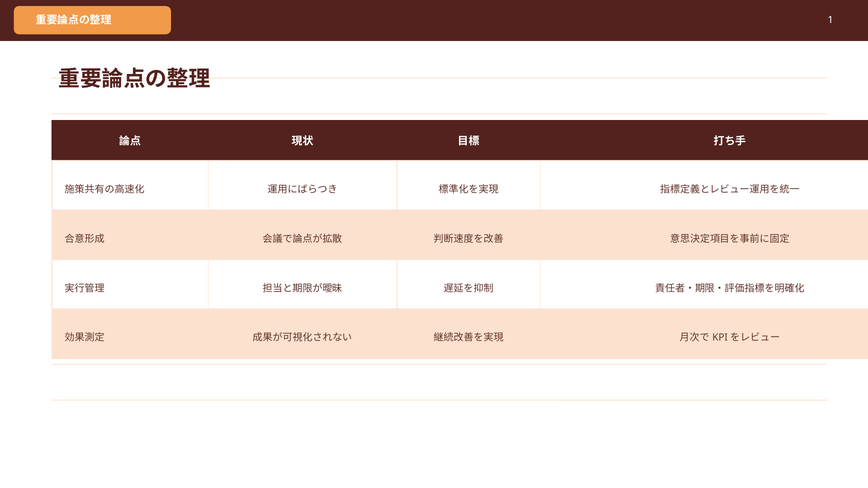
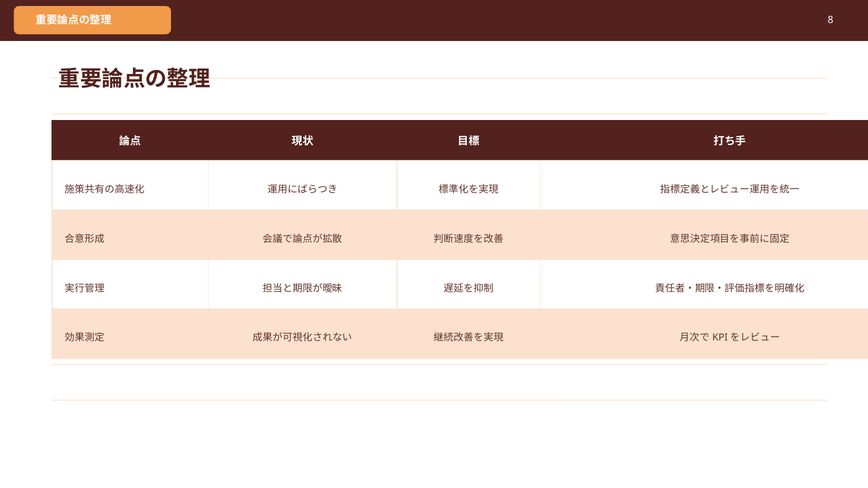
1: 1 -> 8 (831, 20)
